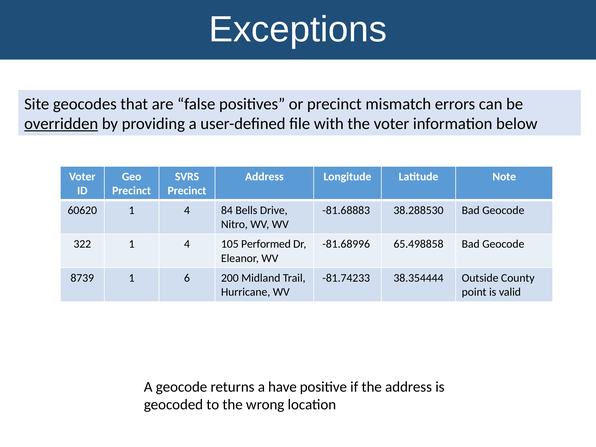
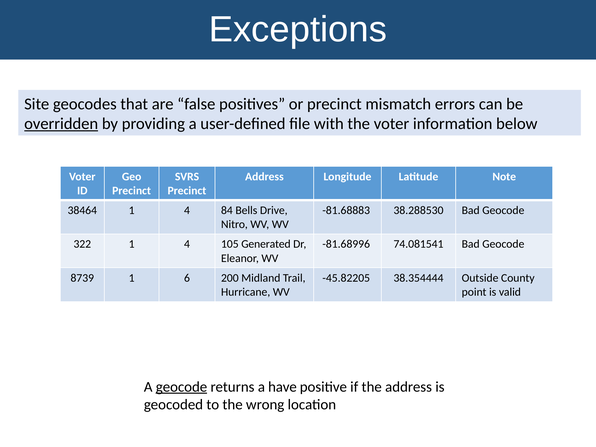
60620: 60620 -> 38464 (82, 210)
Performed: Performed -> Generated (266, 244)
65.498858: 65.498858 -> 74.081541 (418, 244)
-81.74233: -81.74233 -> -45.82205 (346, 278)
geocode underline: none -> present (181, 387)
